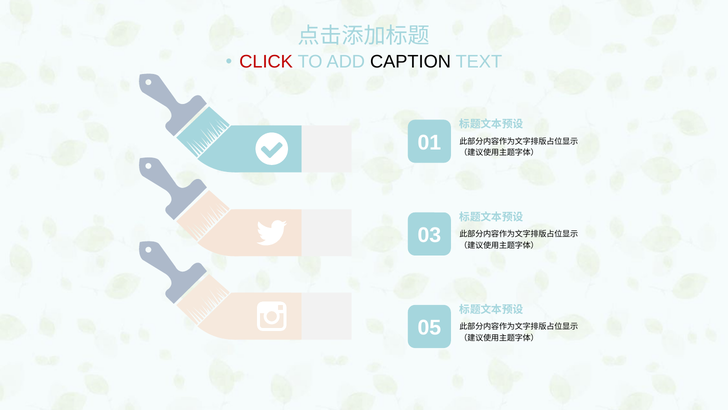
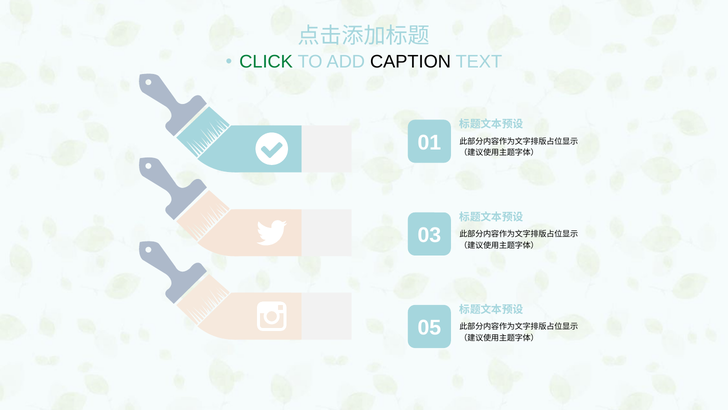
CLICK colour: red -> green (266, 62)
